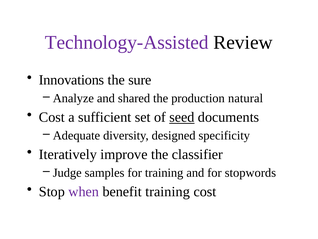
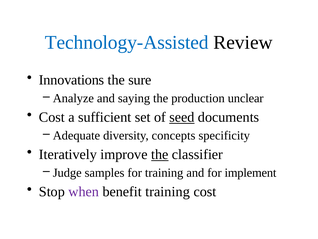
Technology-Assisted colour: purple -> blue (127, 42)
shared: shared -> saying (134, 98)
natural: natural -> unclear (246, 98)
designed: designed -> concepts (174, 135)
the underline: none -> present (160, 154)
stopwords: stopwords -> implement (250, 172)
